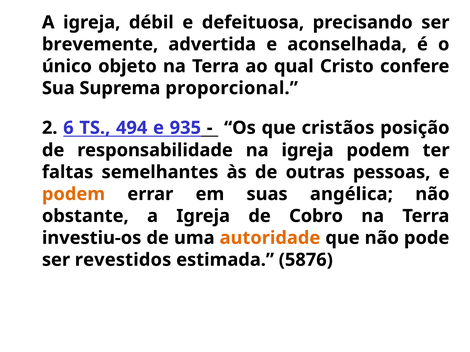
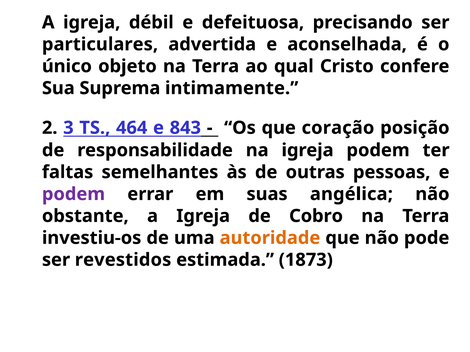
brevemente: brevemente -> particulares (100, 44)
proporcional: proporcional -> intimamente (232, 88)
6: 6 -> 3 (68, 128)
494: 494 -> 464 (132, 128)
935: 935 -> 843 (185, 128)
cristãos: cristãos -> coração (338, 128)
podem colour: orange -> purple (74, 194)
5876: 5876 -> 1873 (306, 260)
